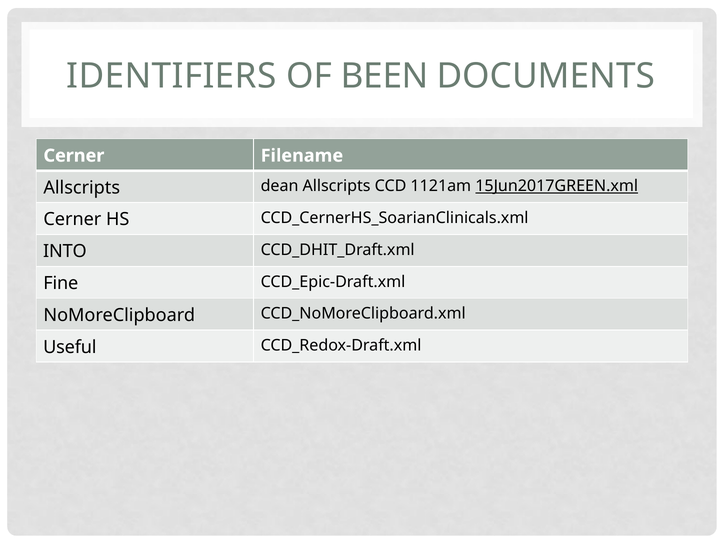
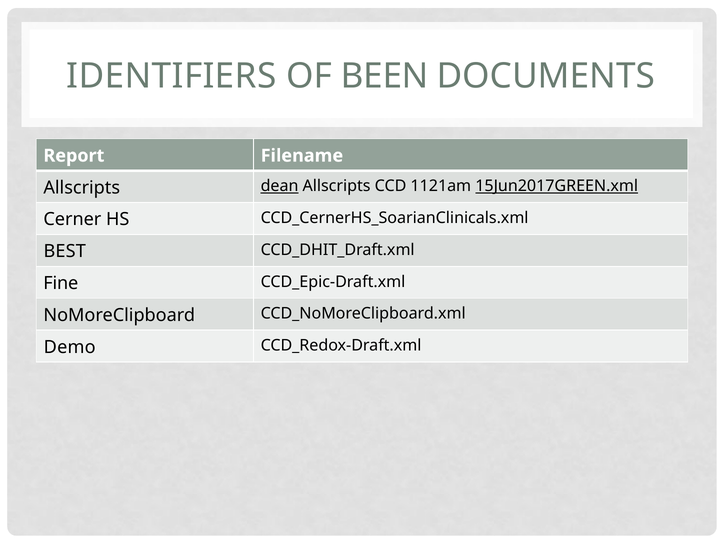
Cerner: Cerner -> Report (74, 156)
dean underline: none -> present (280, 186)
INTO: INTO -> BEST (65, 251)
Useful: Useful -> Demo (70, 347)
